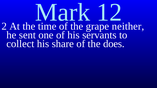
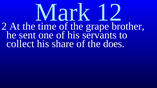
neither: neither -> brother (128, 26)
